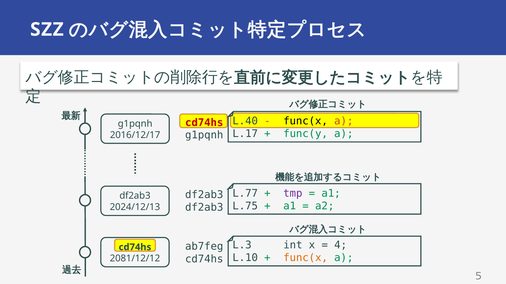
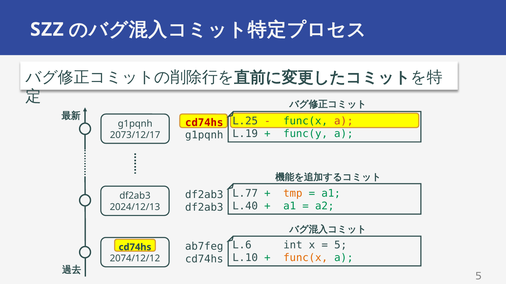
L.40: L.40 -> L.25 (245, 121)
func(x colour: black -> green (306, 121)
L.17: L.17 -> L.19 (245, 134)
2016/12/17: 2016/12/17 -> 2073/12/17 (135, 135)
tmp colour: purple -> orange (293, 194)
L.75: L.75 -> L.40 (245, 206)
L.3: L.3 -> L.6 (242, 246)
4: 4 -> 5 (341, 246)
2081/12/12: 2081/12/12 -> 2074/12/12 (135, 259)
